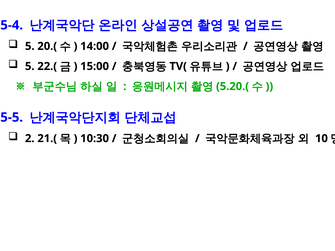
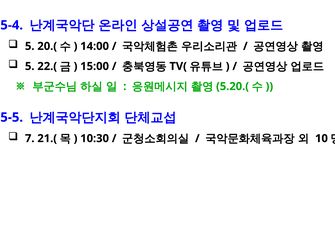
2: 2 -> 7 (30, 139)
